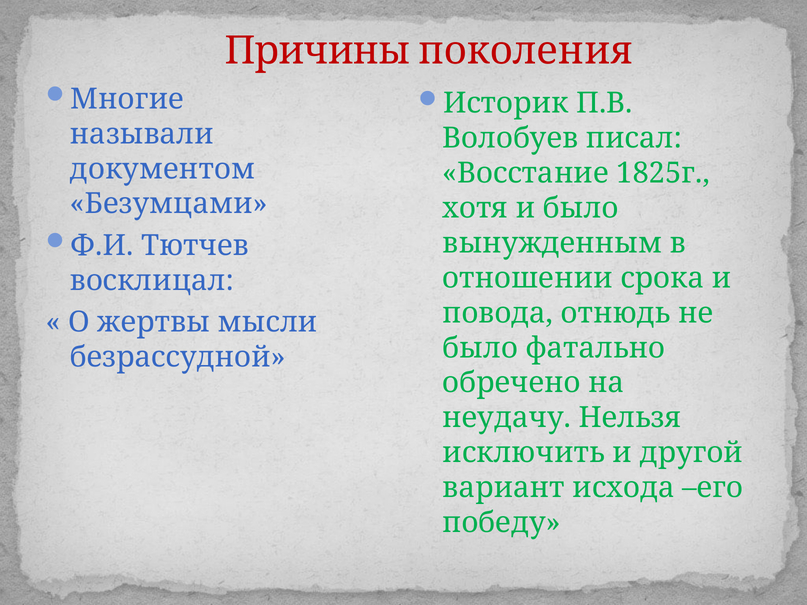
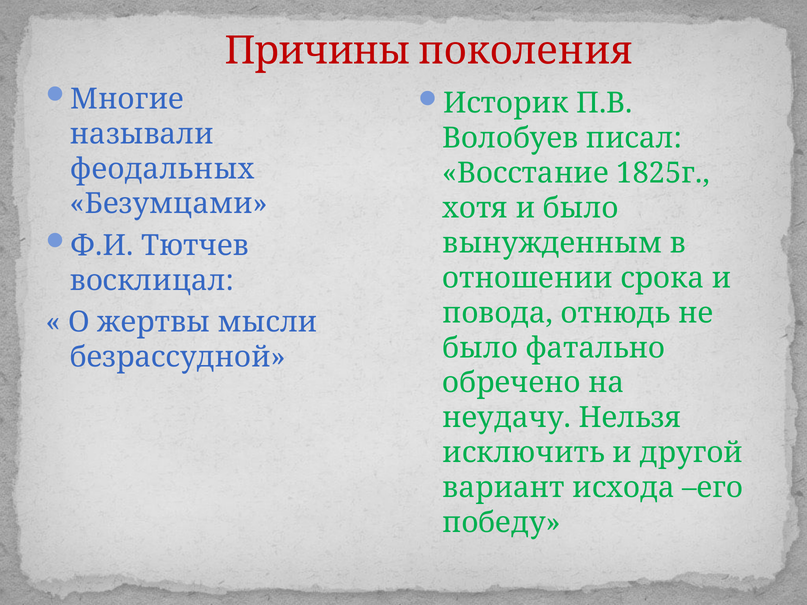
документом: документом -> феодальных (162, 169)
